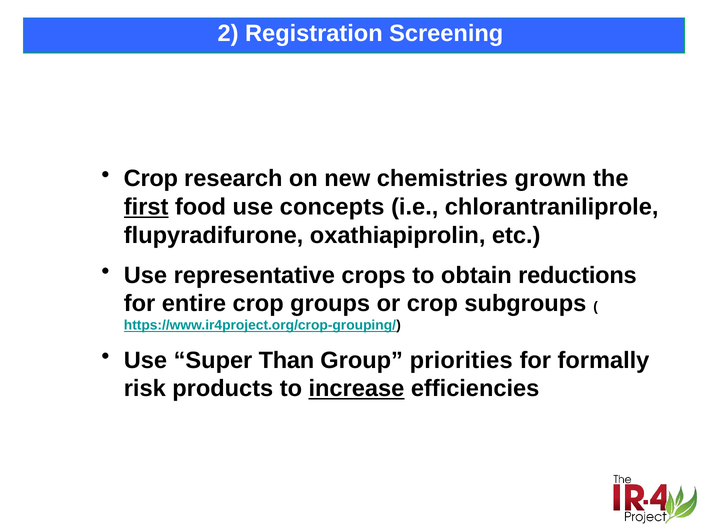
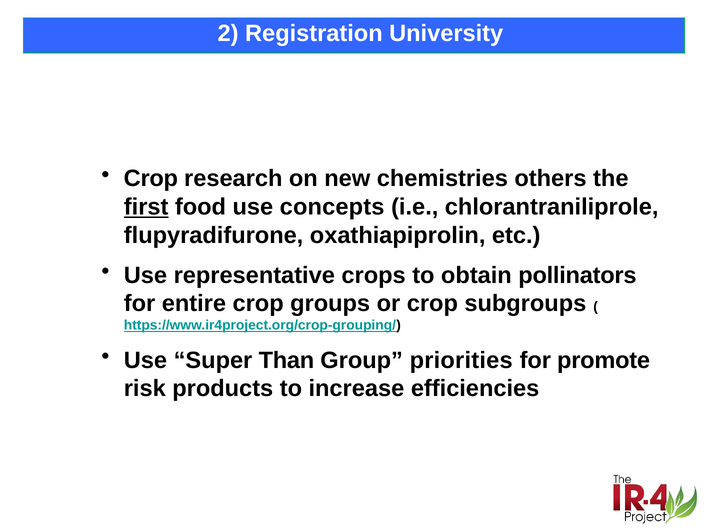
Screening: Screening -> University (446, 34)
grown: grown -> others (550, 179)
reductions: reductions -> pollinators (577, 275)
formally: formally -> promote (604, 360)
increase underline: present -> none (356, 389)
